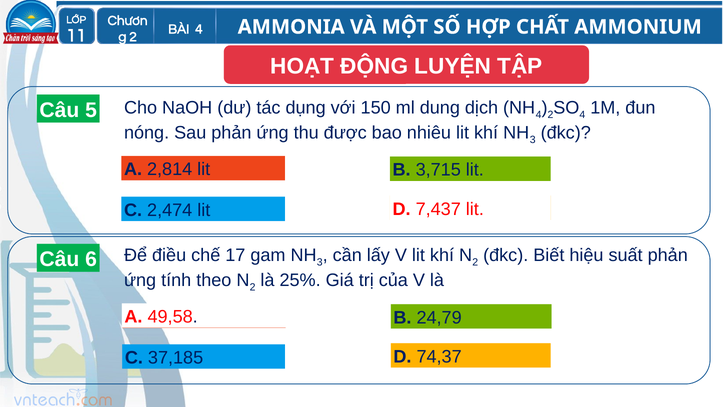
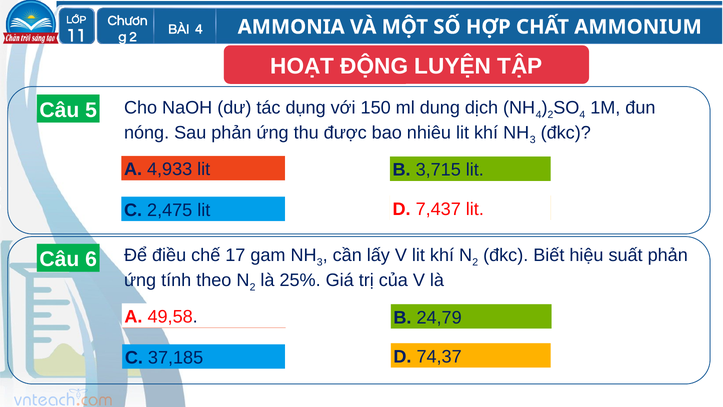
2,814: 2,814 -> 4,933 (170, 169)
2,474: 2,474 -> 2,475 (170, 210)
